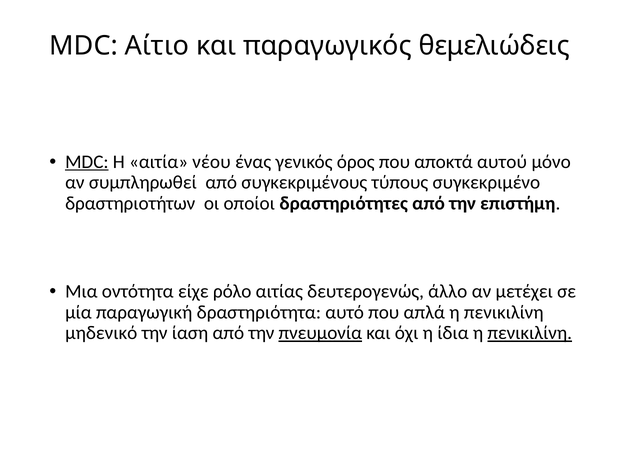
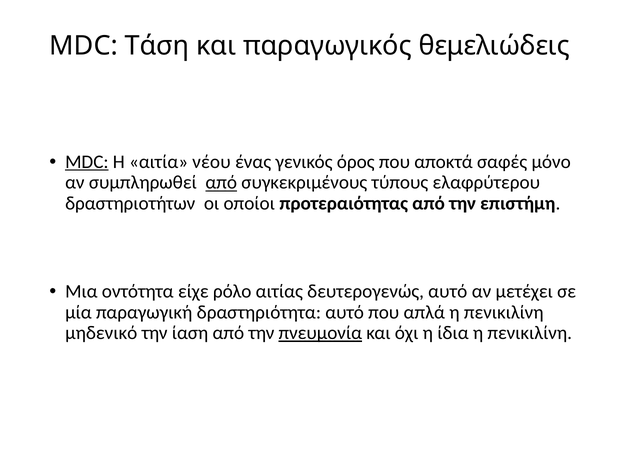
Αίτιο: Αίτιο -> Τάση (157, 46)
αυτού: αυτού -> σαφές (502, 162)
από underline: none -> present (221, 183)
συγκεκριμένο: συγκεκριμένο -> ελαφρύτερου (486, 183)
δραστηριότητες: δραστηριότητες -> προτεραιότητας (344, 203)
δευτερογενώς άλλο: άλλο -> αυτό (448, 292)
πενικιλίνη underline: present -> none (530, 333)
